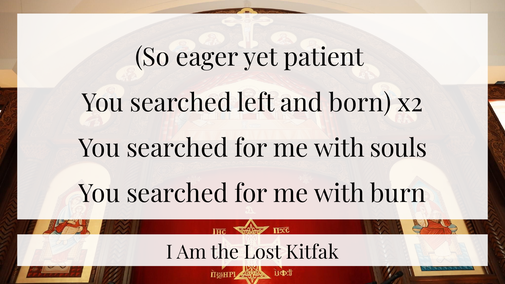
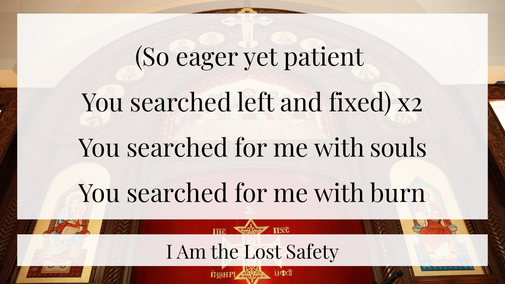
born: born -> fixed (360, 103)
Kitfak: Kitfak -> Safety (312, 253)
